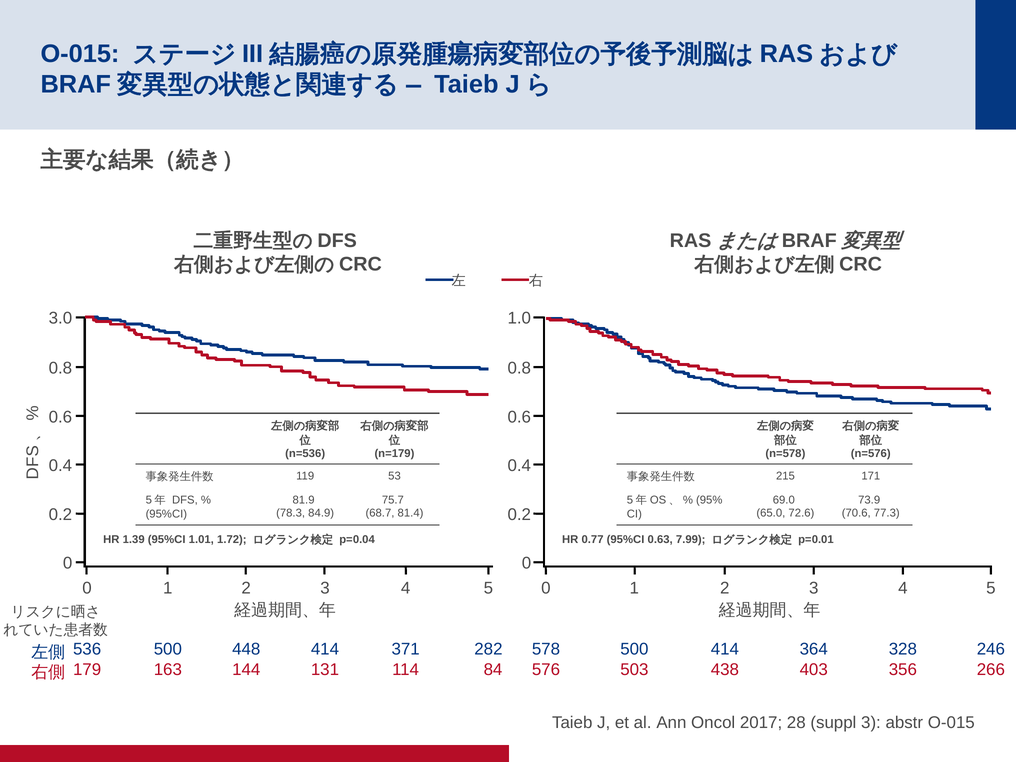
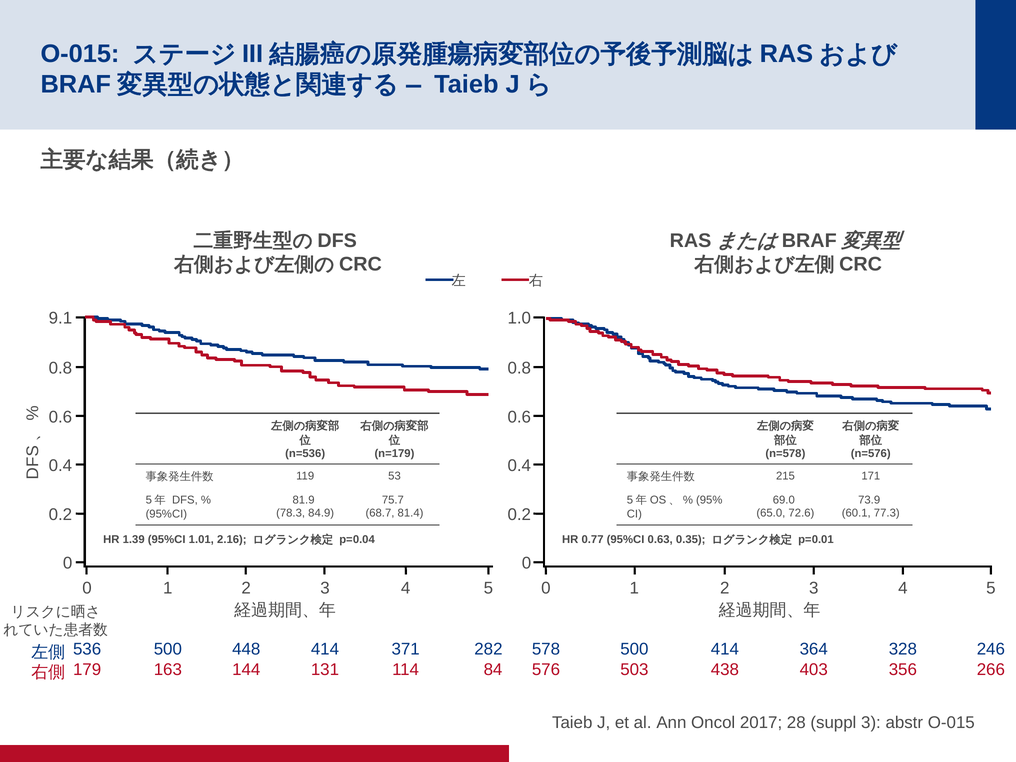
3.0: 3.0 -> 9.1 (60, 318)
70.6: 70.6 -> 60.1 (856, 513)
1.72: 1.72 -> 2.16 (232, 540)
7.99: 7.99 -> 0.35 (691, 540)
